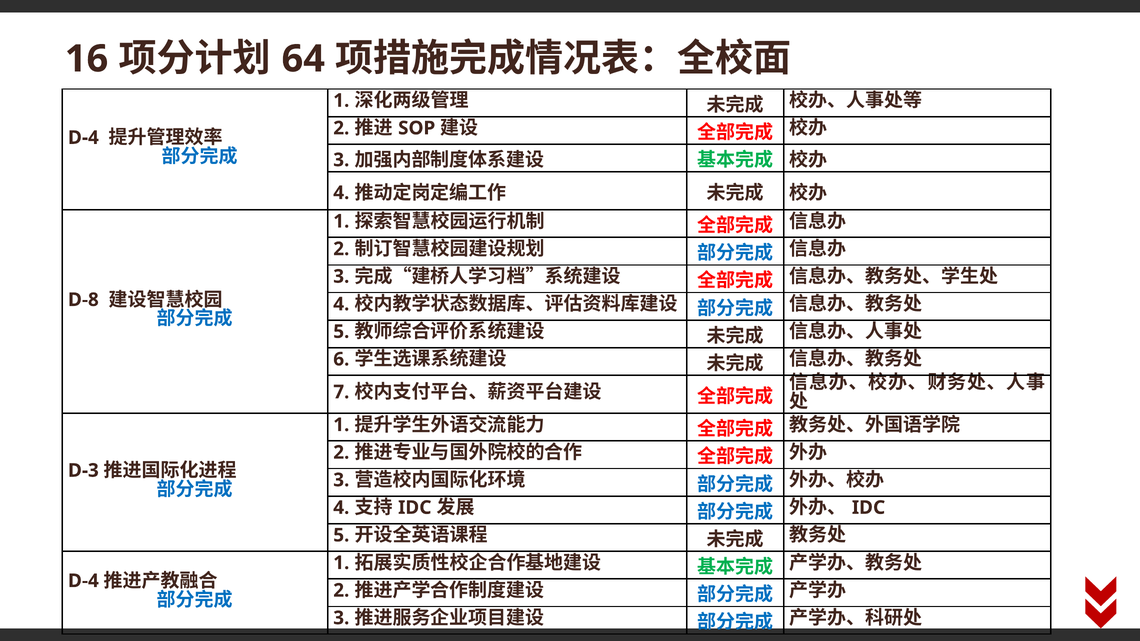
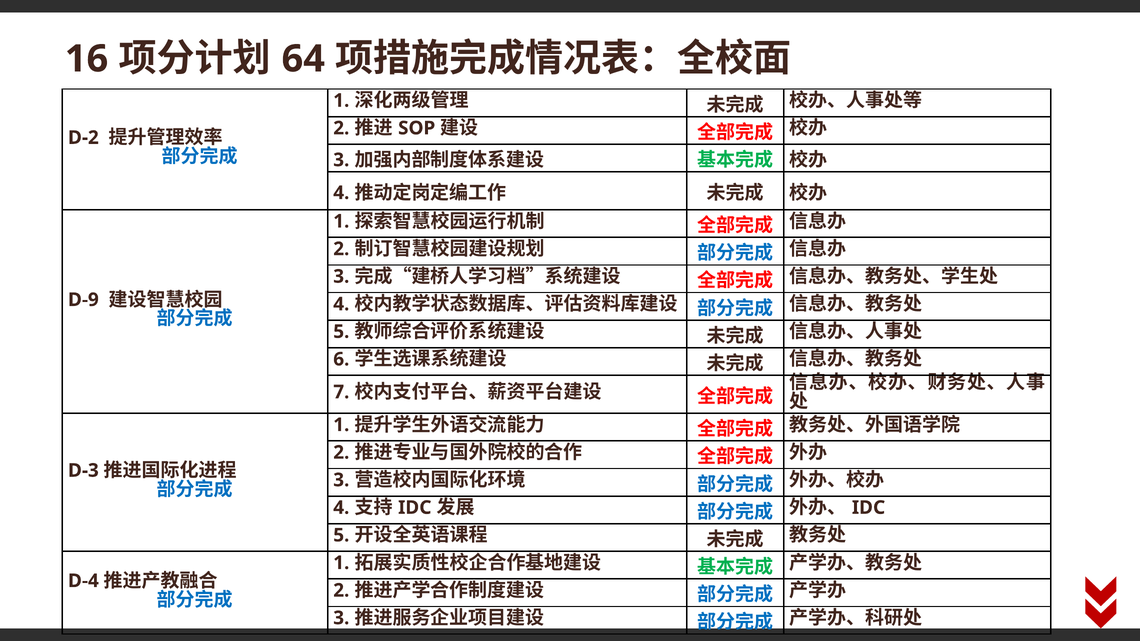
D-4: D-4 -> D-2 (83, 138)
D-8: D-8 -> D-9 (83, 300)
